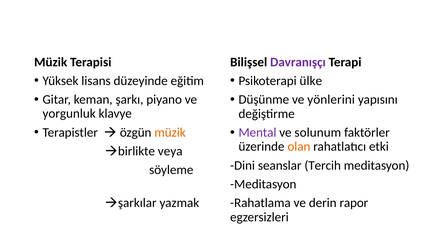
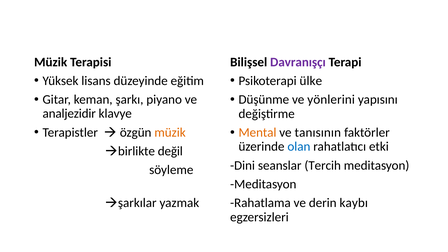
yorgunluk: yorgunluk -> analjezidir (69, 114)
Mental colour: purple -> orange (257, 133)
solunum: solunum -> tanısının (318, 133)
olan colour: orange -> blue (299, 147)
veya: veya -> değil (170, 151)
rapor: rapor -> kaybı (354, 203)
